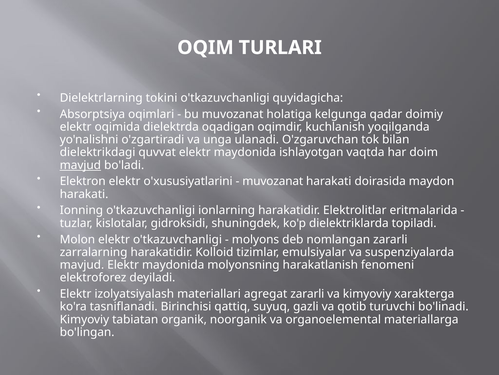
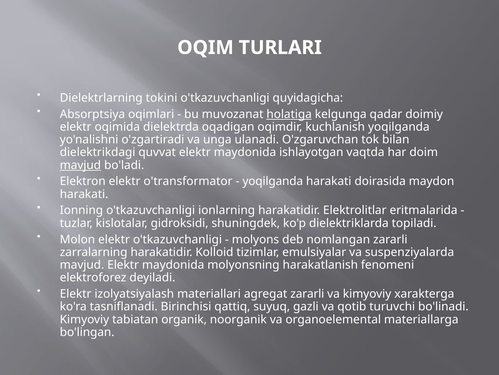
holatiga underline: none -> present (289, 114)
o'xususiyatlarini: o'xususiyatlarini -> o'transformator (188, 181)
muvozanat: muvozanat -> yoqilganda (273, 181)
